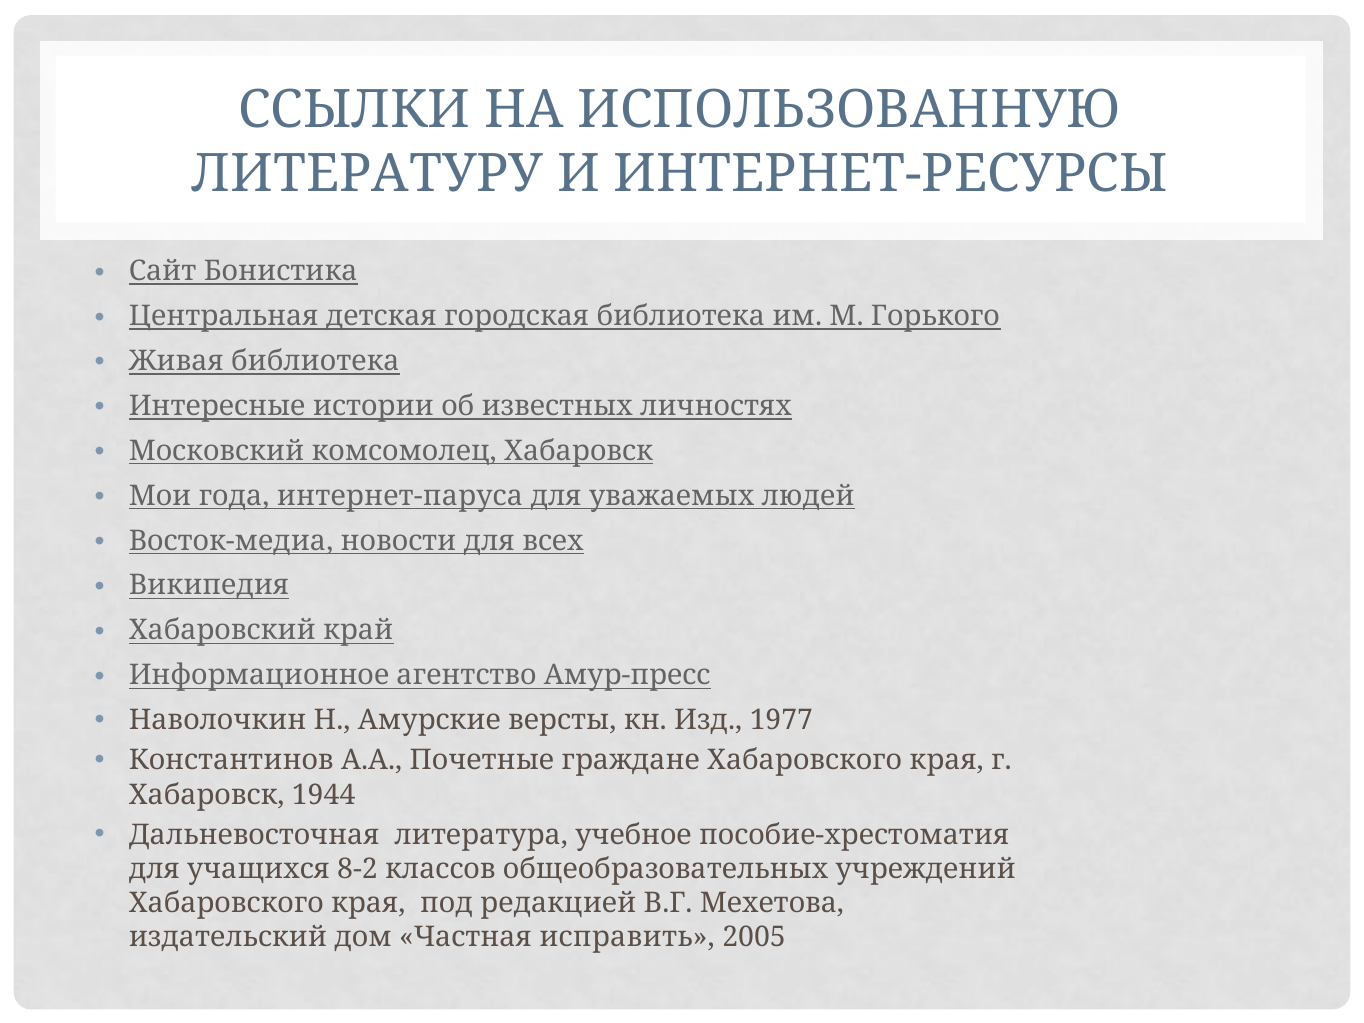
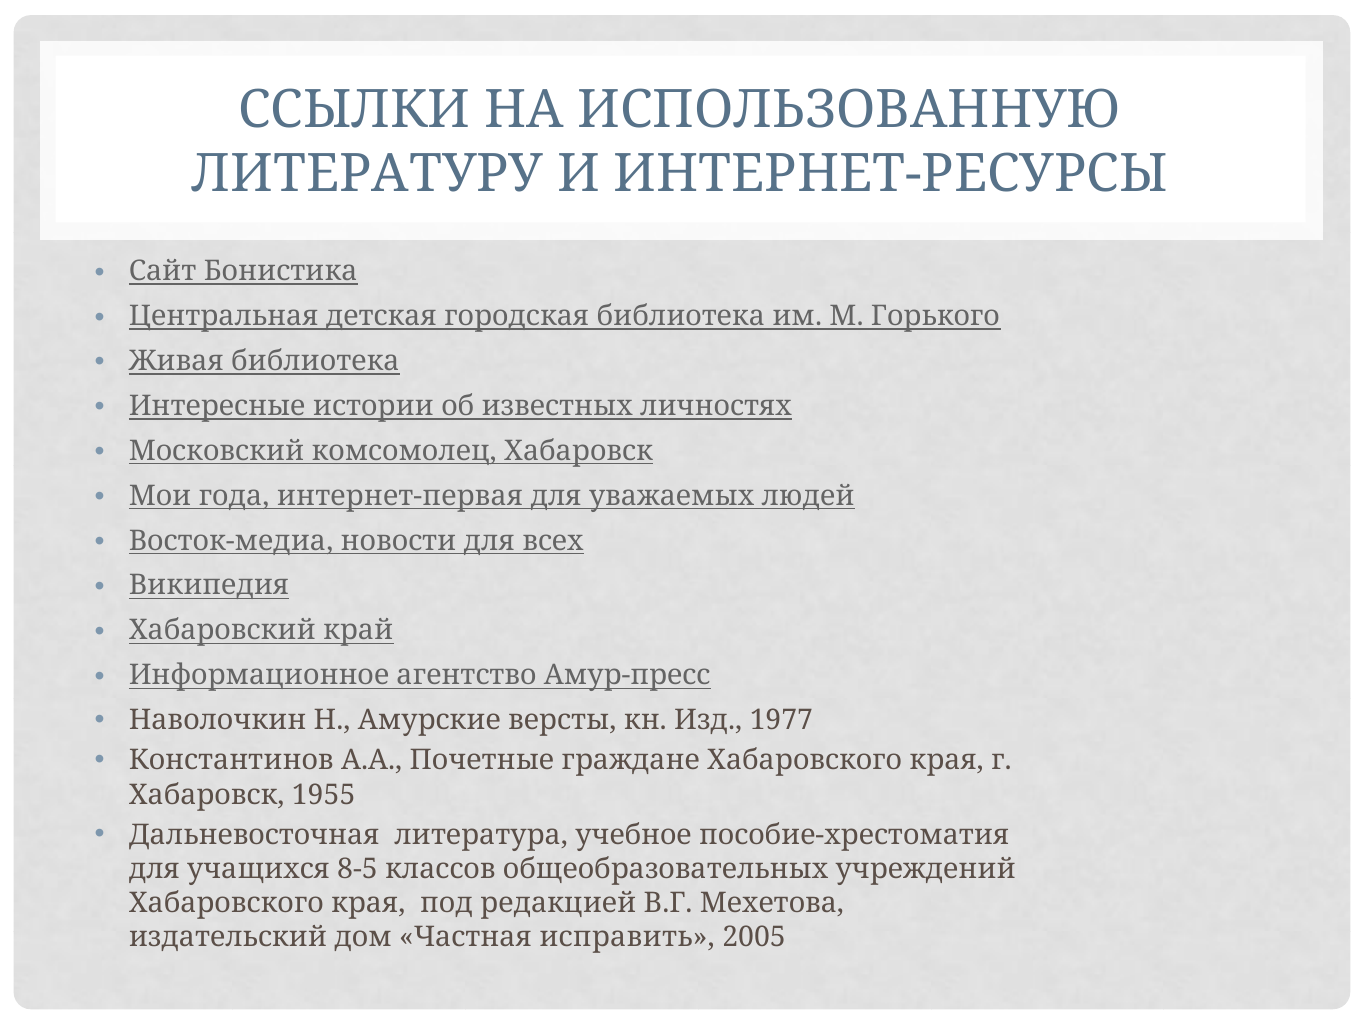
интернет-паруса: интернет-паруса -> интернет-первая (400, 496)
1944: 1944 -> 1955 (324, 795)
8-2: 8-2 -> 8-5 (358, 869)
